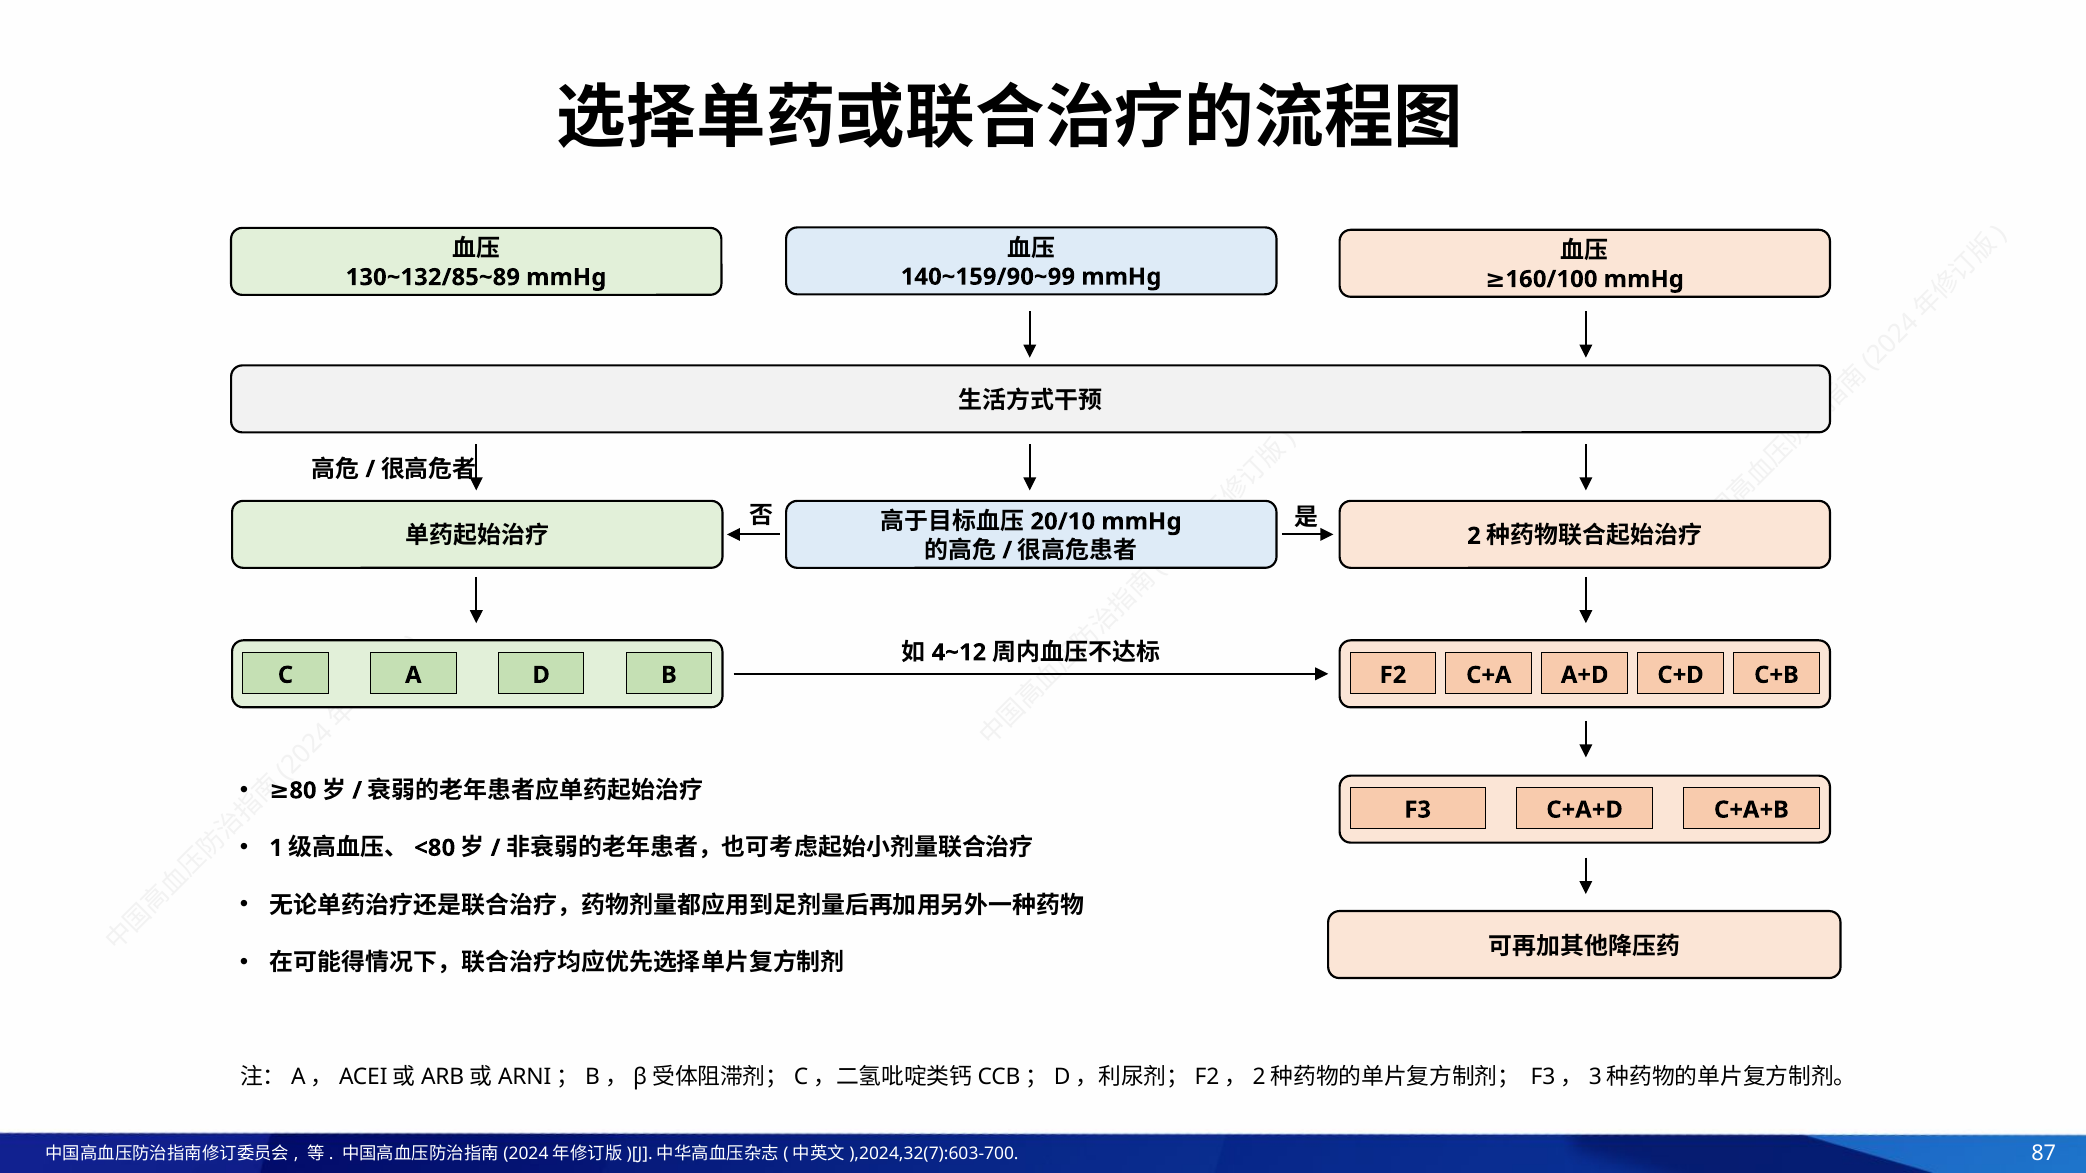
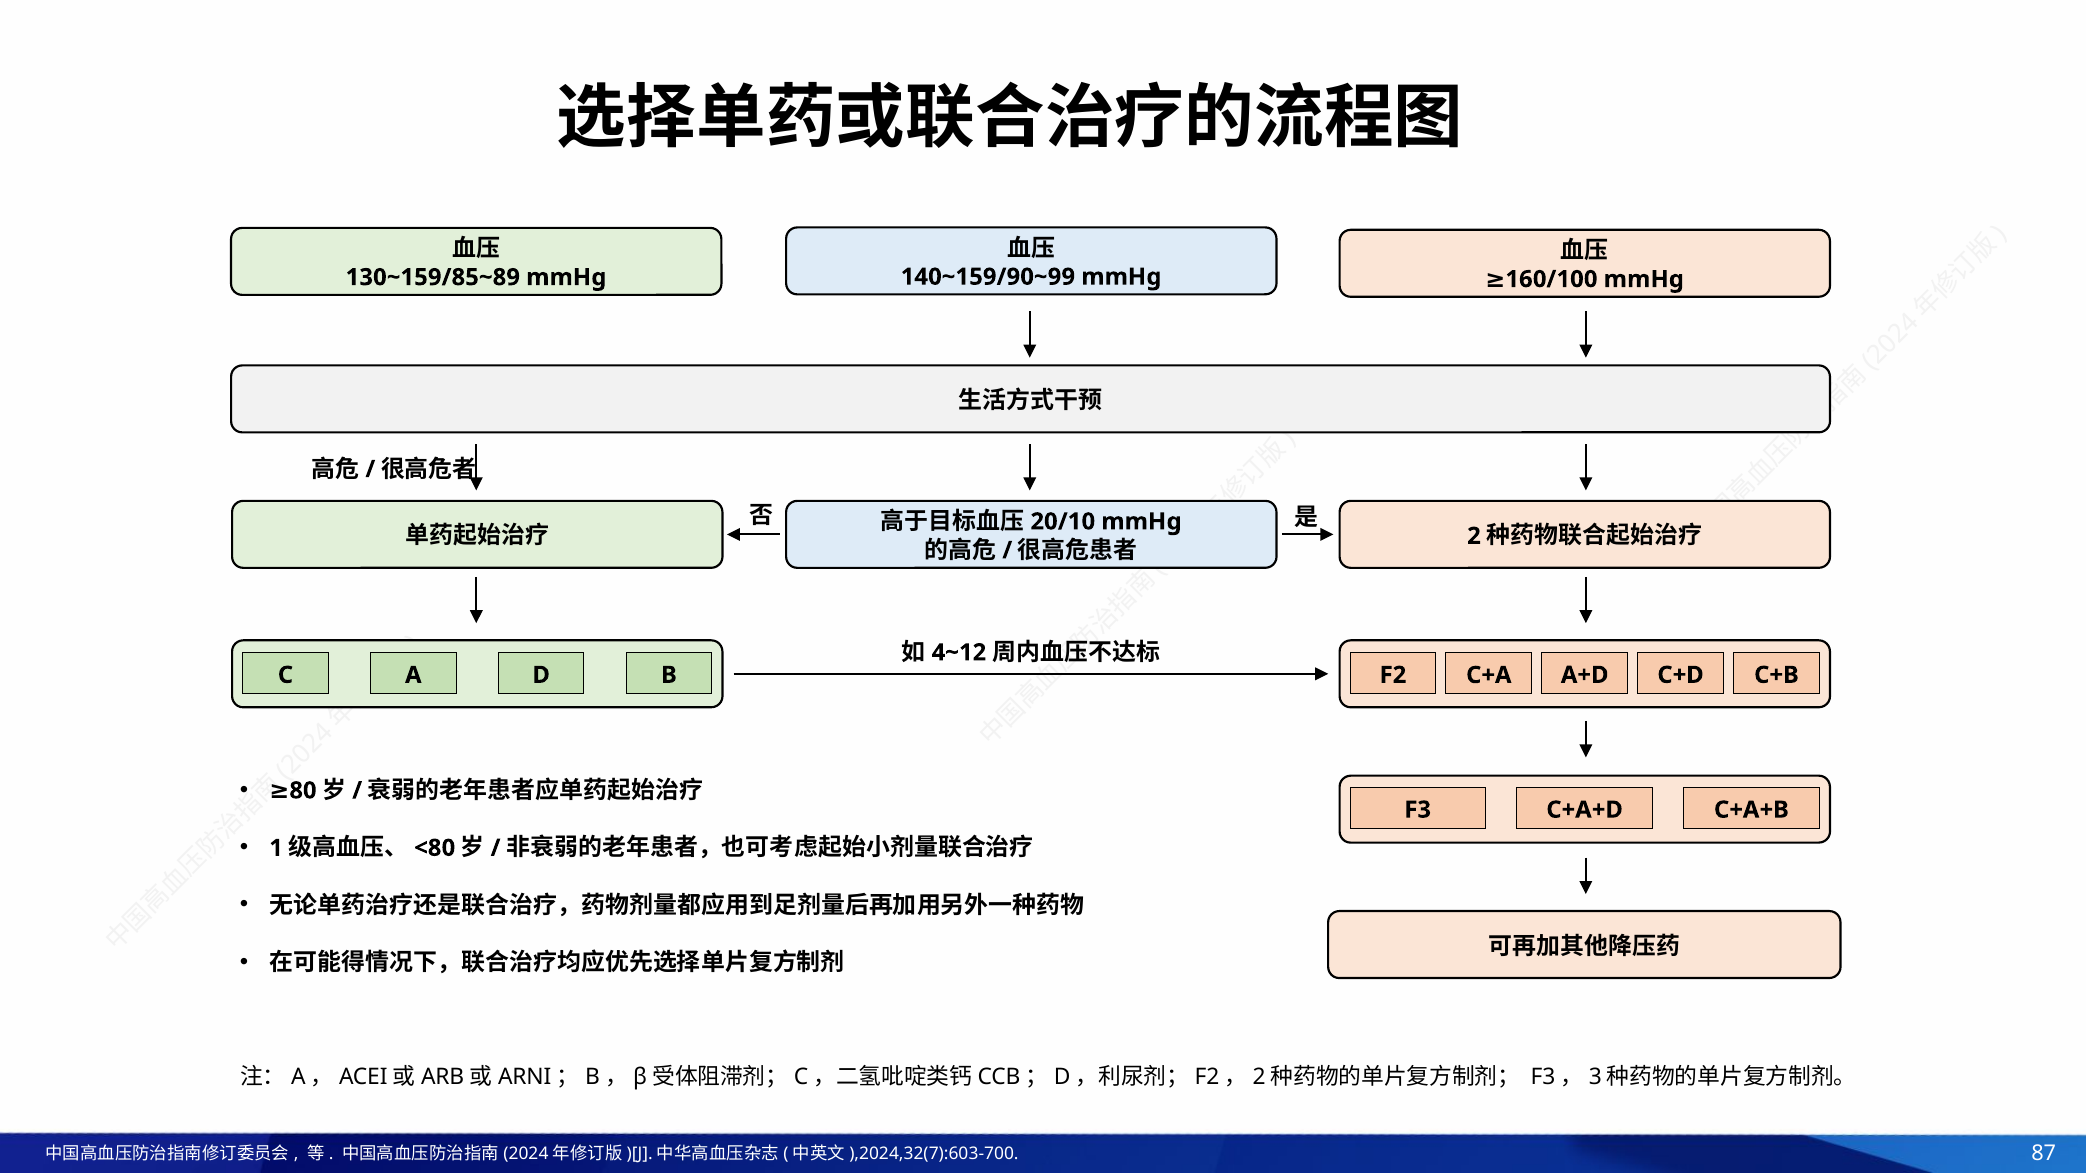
130~132/85~89: 130~132/85~89 -> 130~159/85~89 (433, 277)
